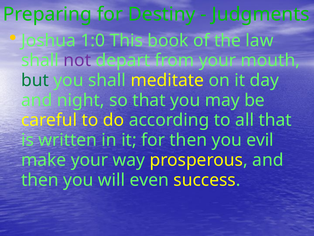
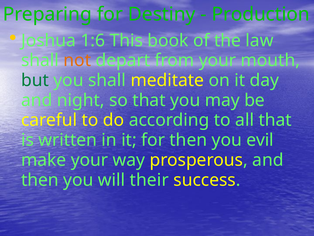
Judgments: Judgments -> Production (261, 14)
1:0: 1:0 -> 1:6 (93, 40)
not colour: purple -> orange (77, 60)
even: even -> their (149, 180)
